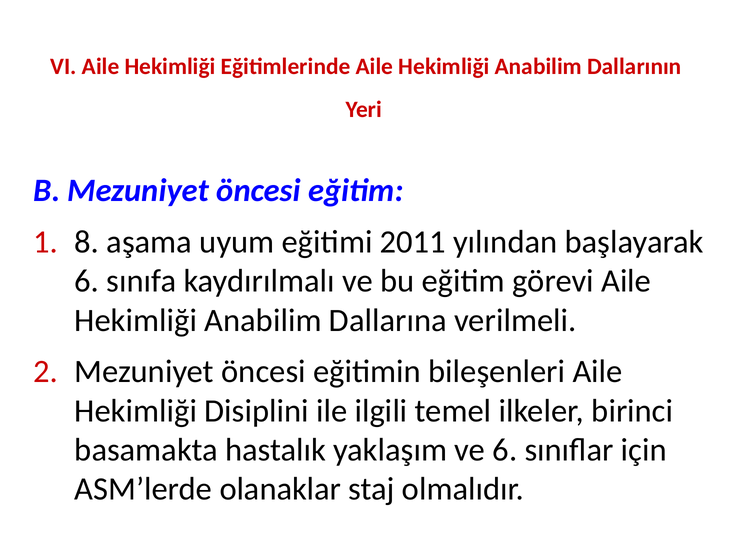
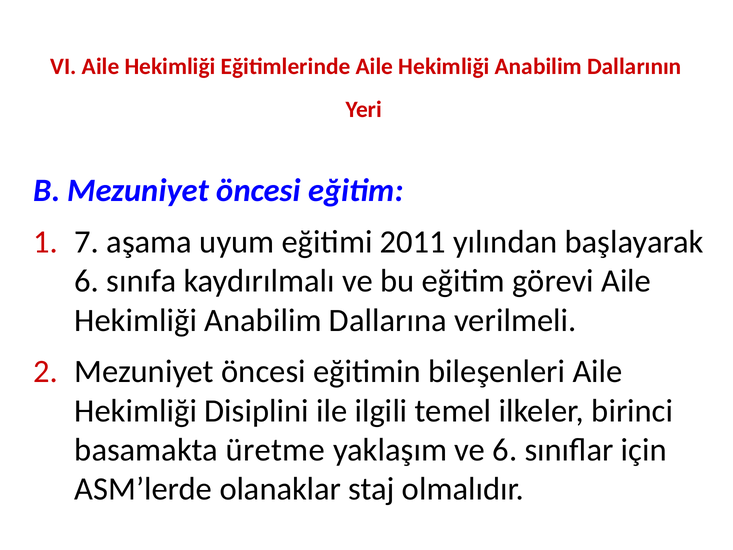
8: 8 -> 7 (87, 242)
hastalık: hastalık -> üretme (275, 450)
